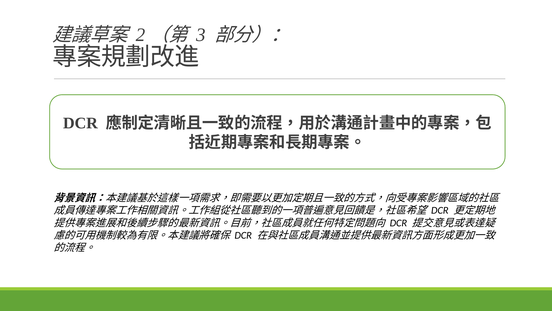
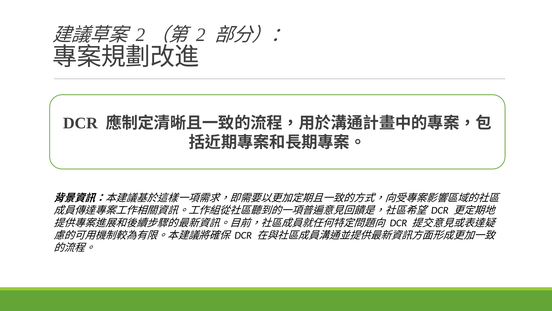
3: 3 -> 2 (201, 35)
